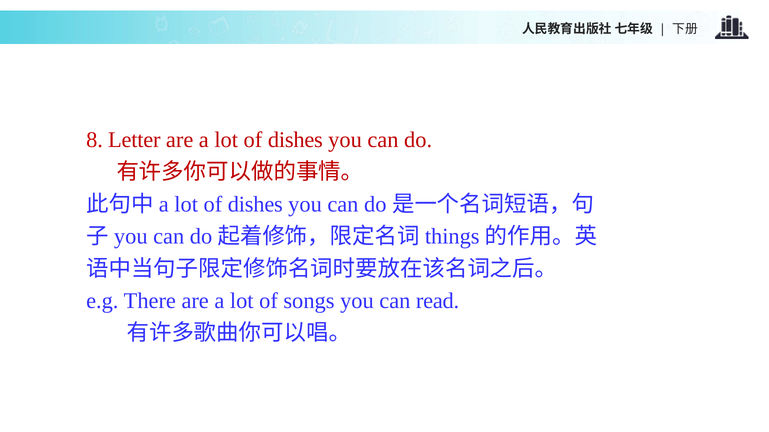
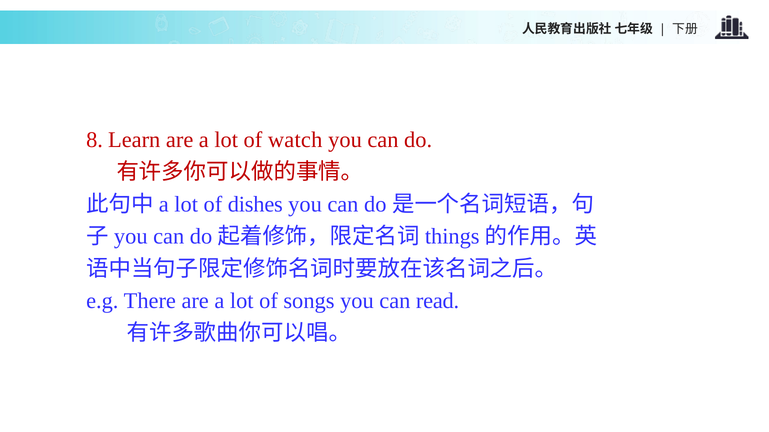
Letter: Letter -> Learn (134, 140)
a lot of dishes: dishes -> watch (295, 140)
